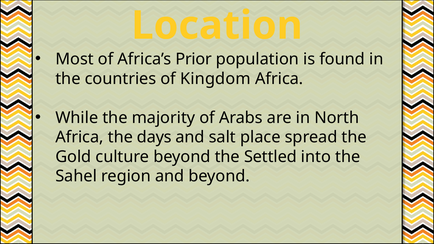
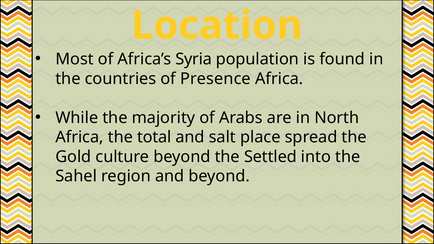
Prior: Prior -> Syria (194, 59)
Kingdom: Kingdom -> Presence (215, 79)
days: days -> total (154, 137)
